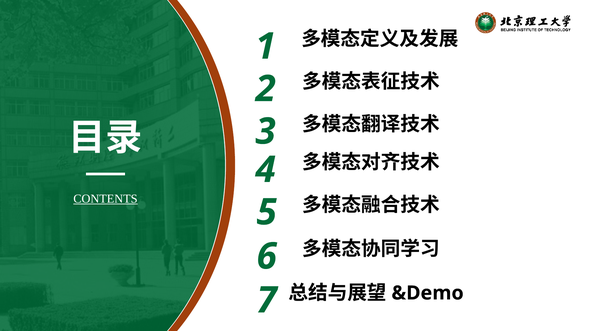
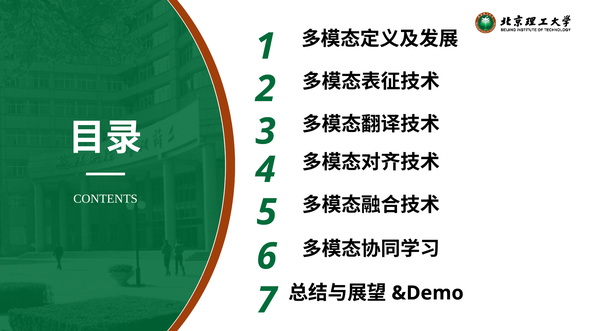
CONTENTS underline: present -> none (105, 199)
